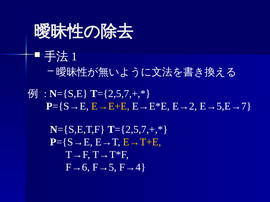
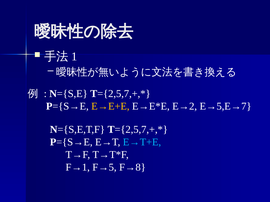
E→T+E colour: yellow -> light blue (142, 142)
F→6: F→6 -> F→1 (78, 168)
F→4: F→4 -> F→8 (132, 168)
